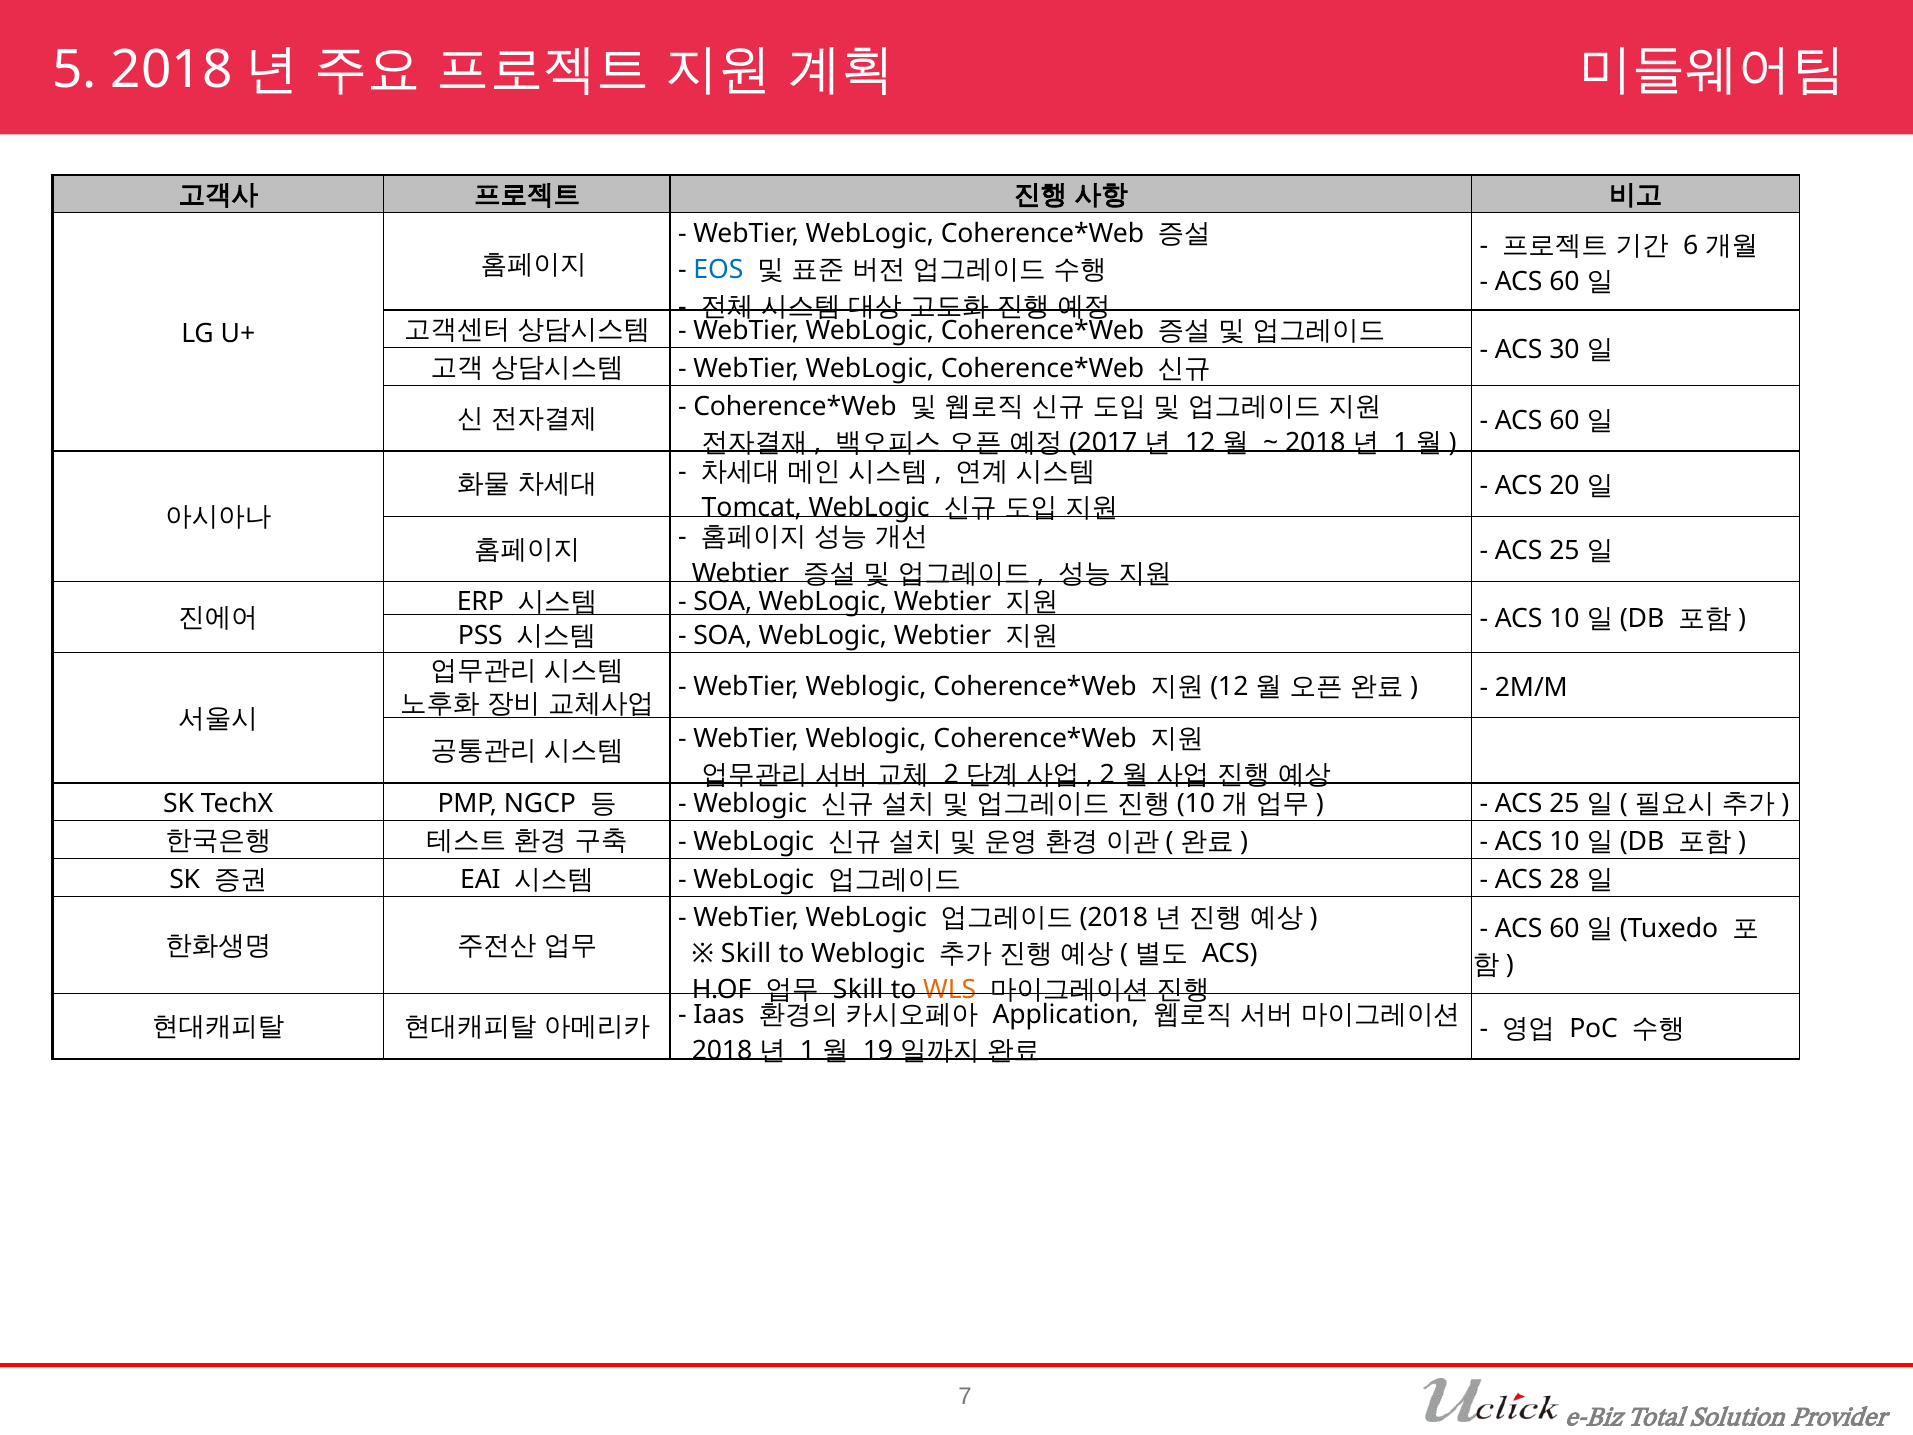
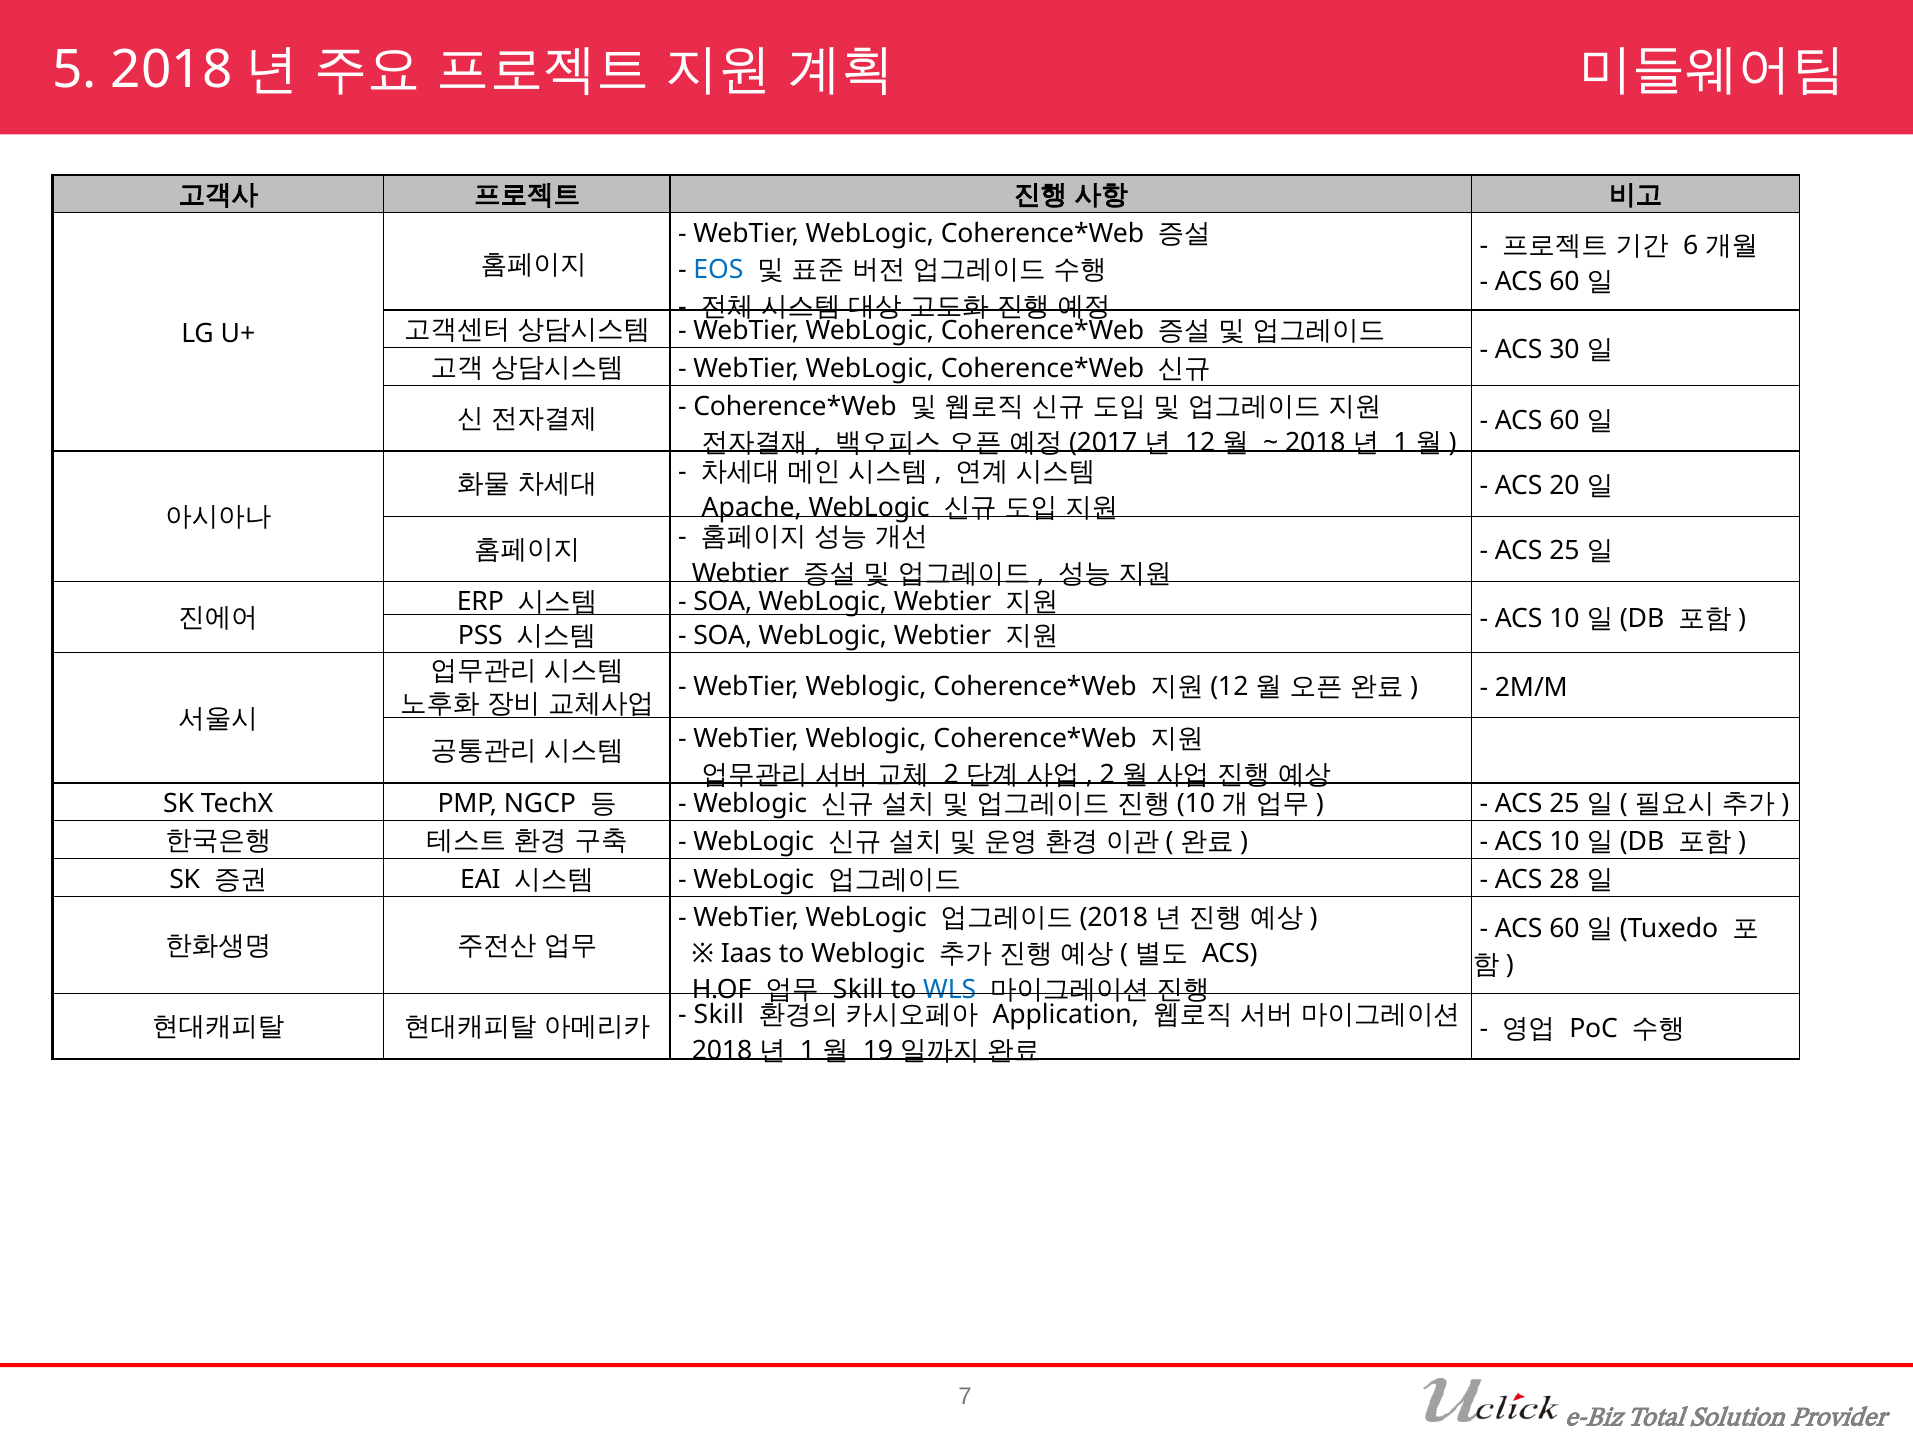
Tomcat: Tomcat -> Apache (752, 508)
Skill: Skill -> Iaas (746, 953)
WLS colour: orange -> blue (950, 990)
Iaas: Iaas -> Skill (719, 1014)
